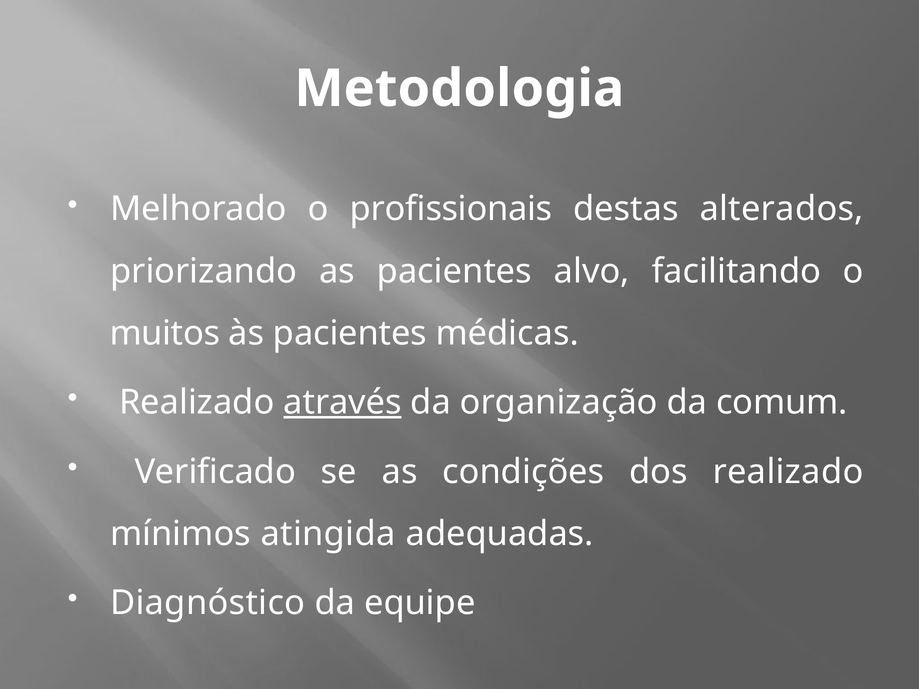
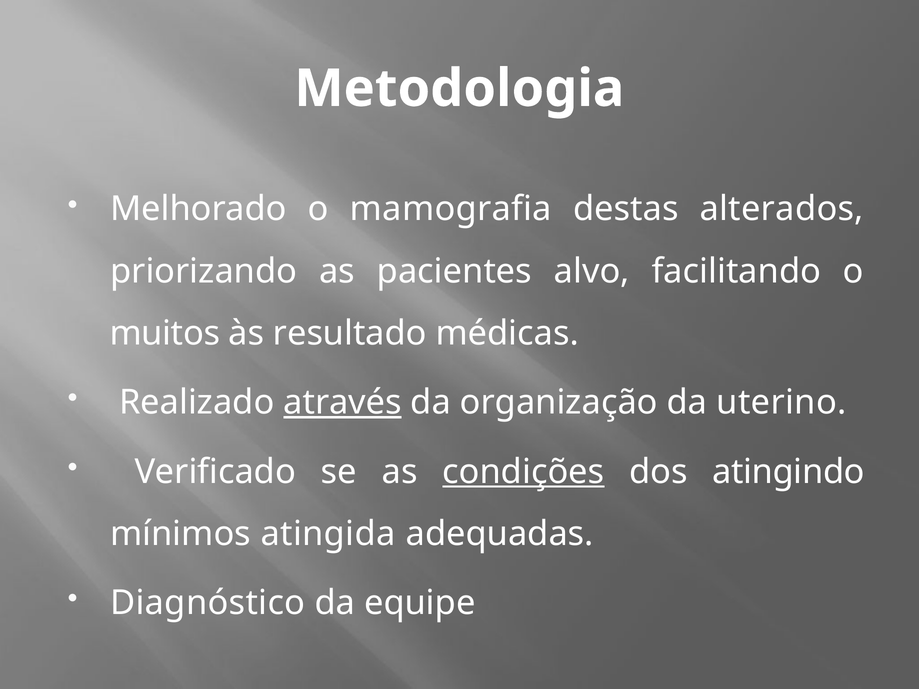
profissionais: profissionais -> mamografia (451, 209)
às pacientes: pacientes -> resultado (350, 333)
comum: comum -> uterino (781, 403)
condições underline: none -> present (523, 472)
dos realizado: realizado -> atingindo (788, 472)
